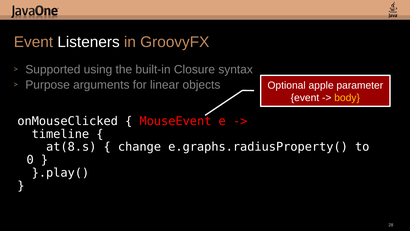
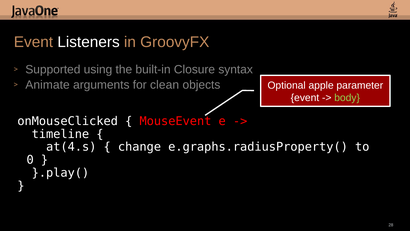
Purpose: Purpose -> Animate (48, 85)
linear: linear -> clean (165, 85)
body colour: yellow -> light green (347, 98)
at(8.s: at(8.s -> at(4.s (71, 147)
